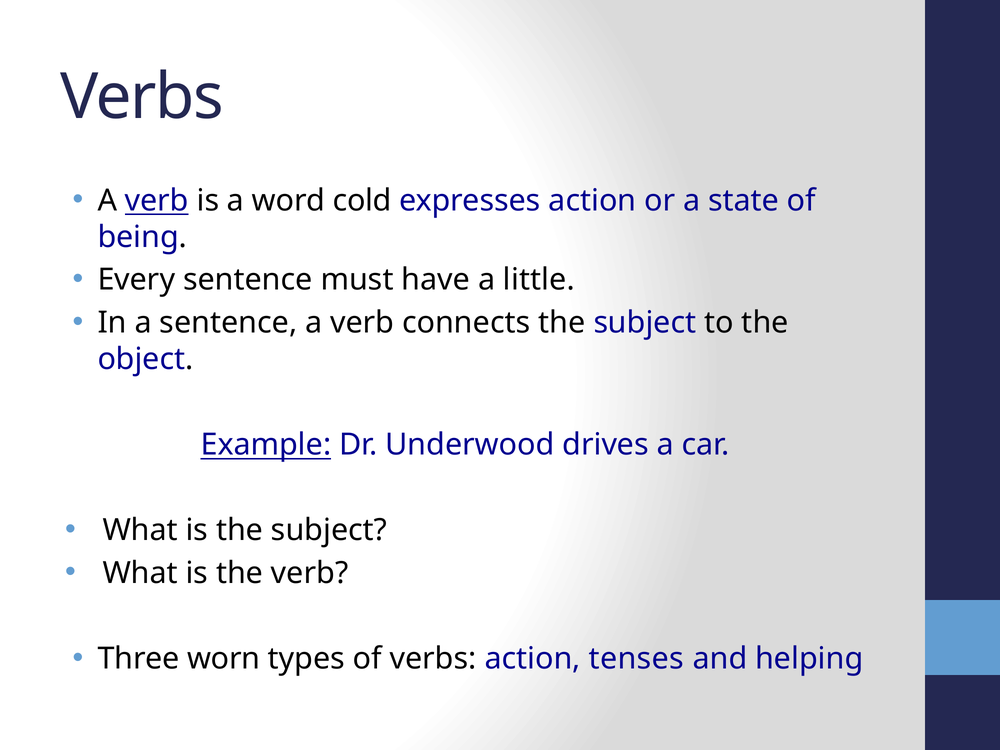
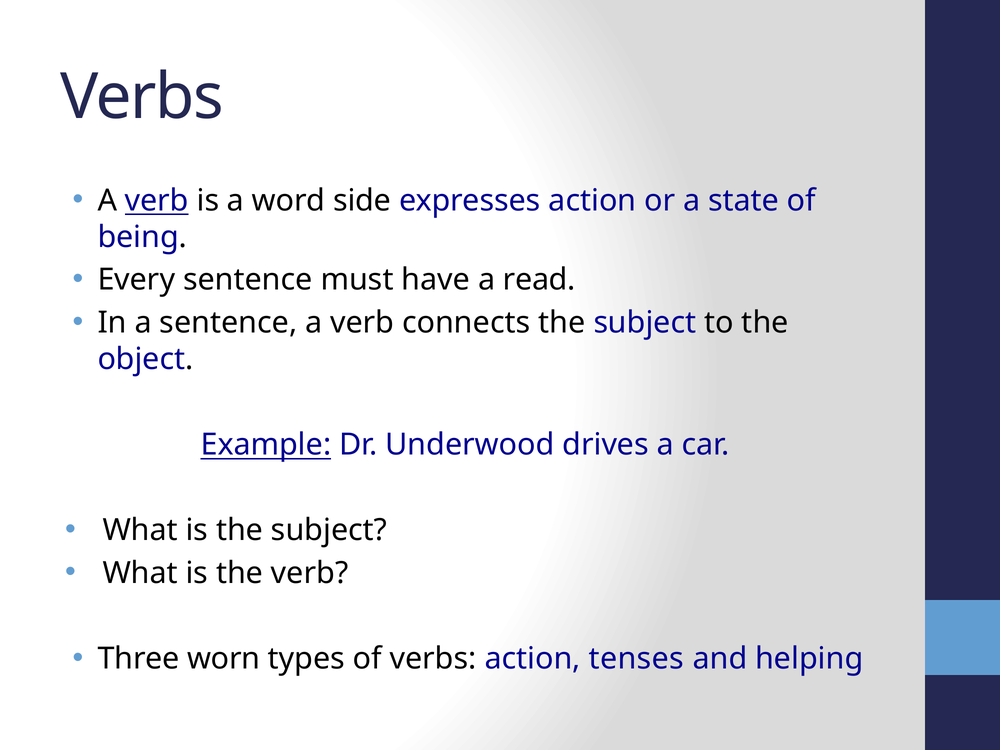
cold: cold -> side (362, 200)
little: little -> read (539, 280)
